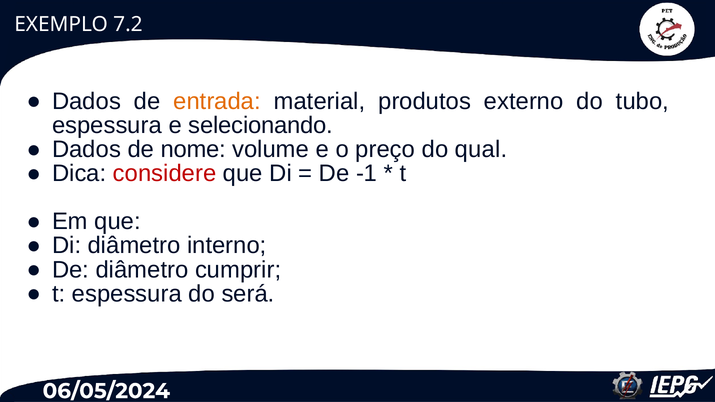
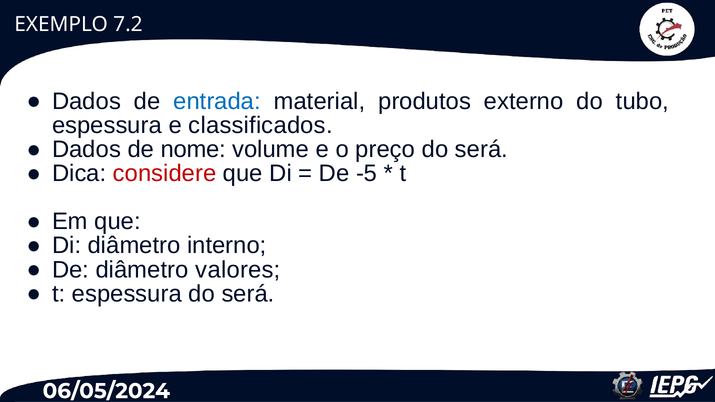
entrada colour: orange -> blue (217, 101)
selecionando: selecionando -> classificados (261, 125)
preço do qual: qual -> será (481, 150)
-1: -1 -> -5 (367, 174)
cumprir: cumprir -> valores (238, 270)
